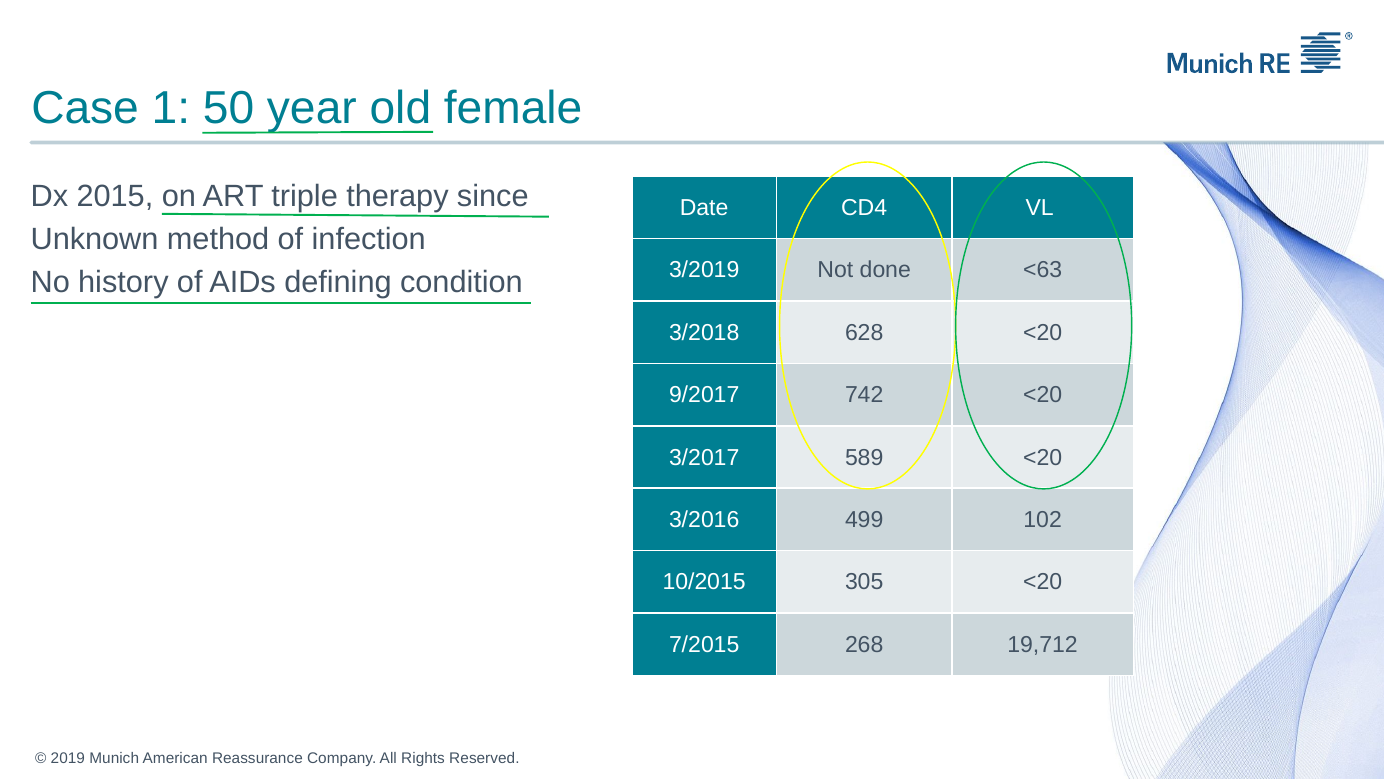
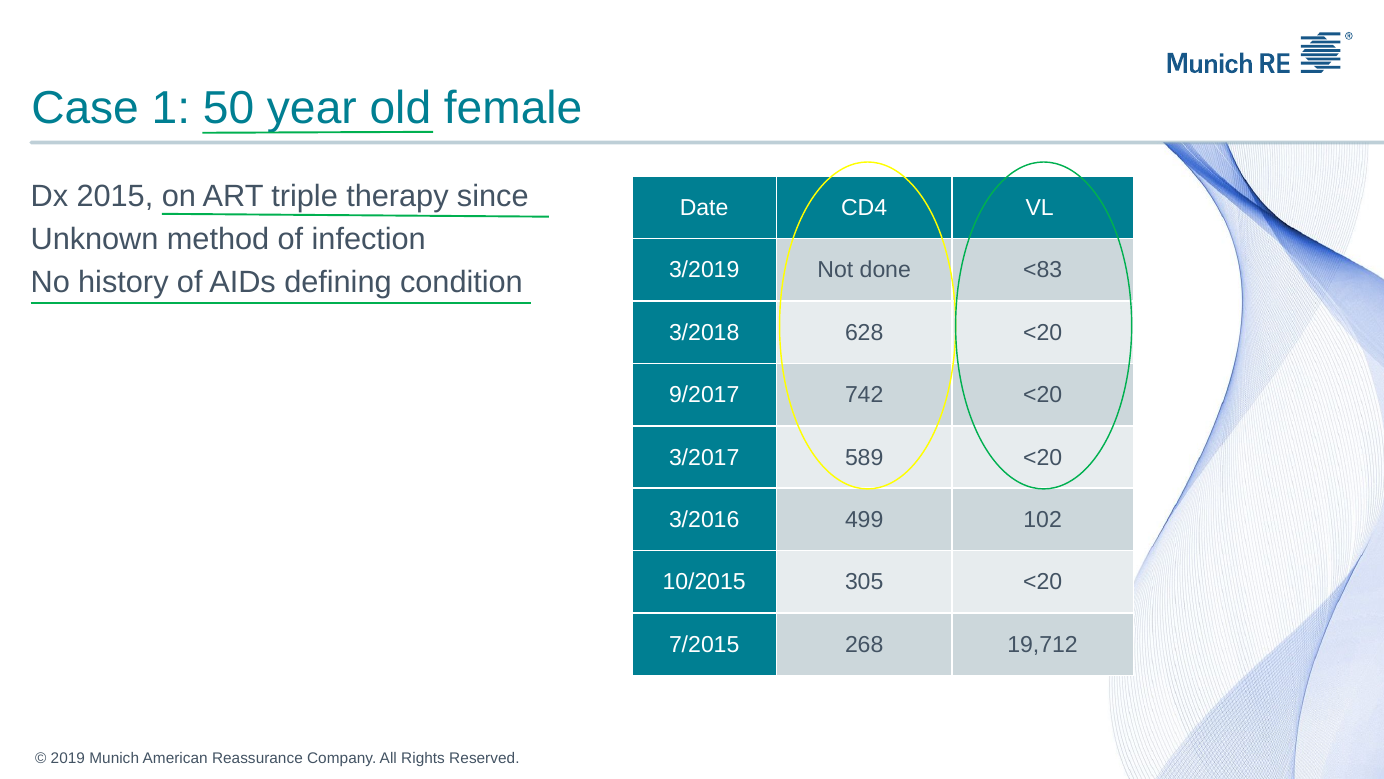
<63: <63 -> <83 (1043, 270)
